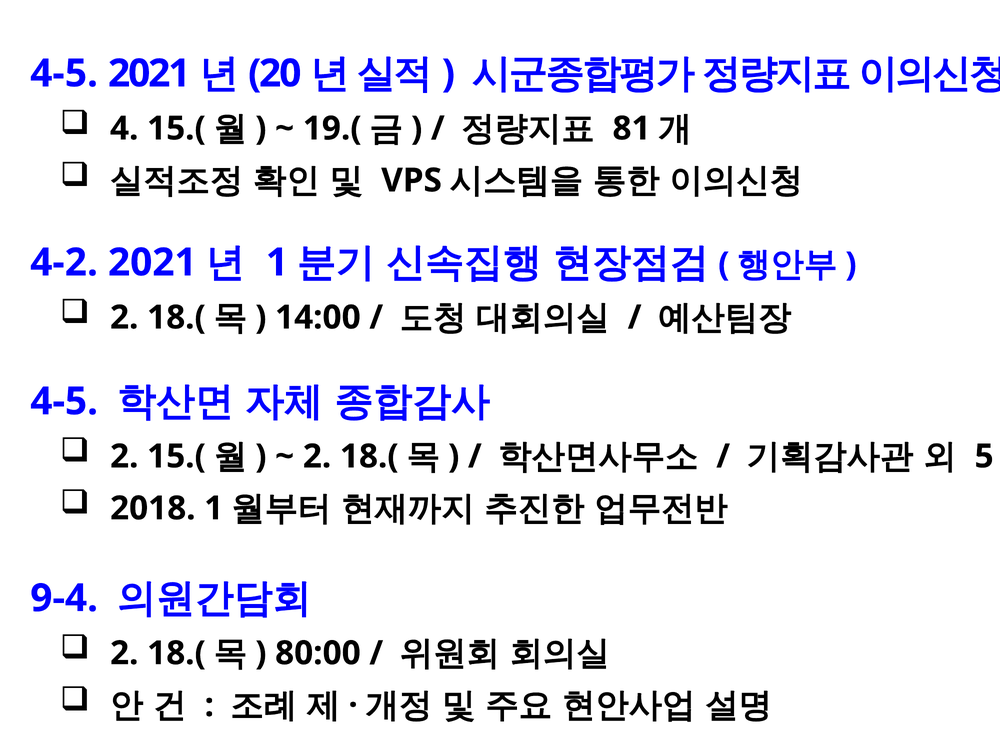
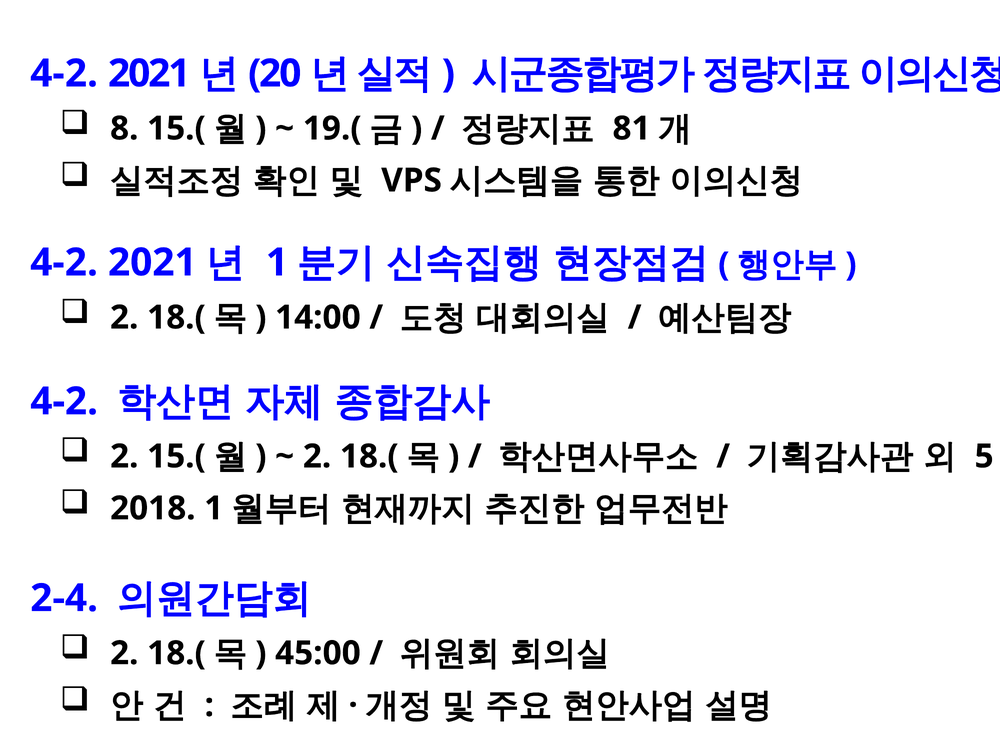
4-5: 4-5 -> 4-2 (64, 74)
4: 4 -> 8 (124, 128)
4-5: 4-5 -> 4-2 (64, 401)
9-4: 9-4 -> 2-4 (64, 598)
80:00: 80:00 -> 45:00 (318, 653)
